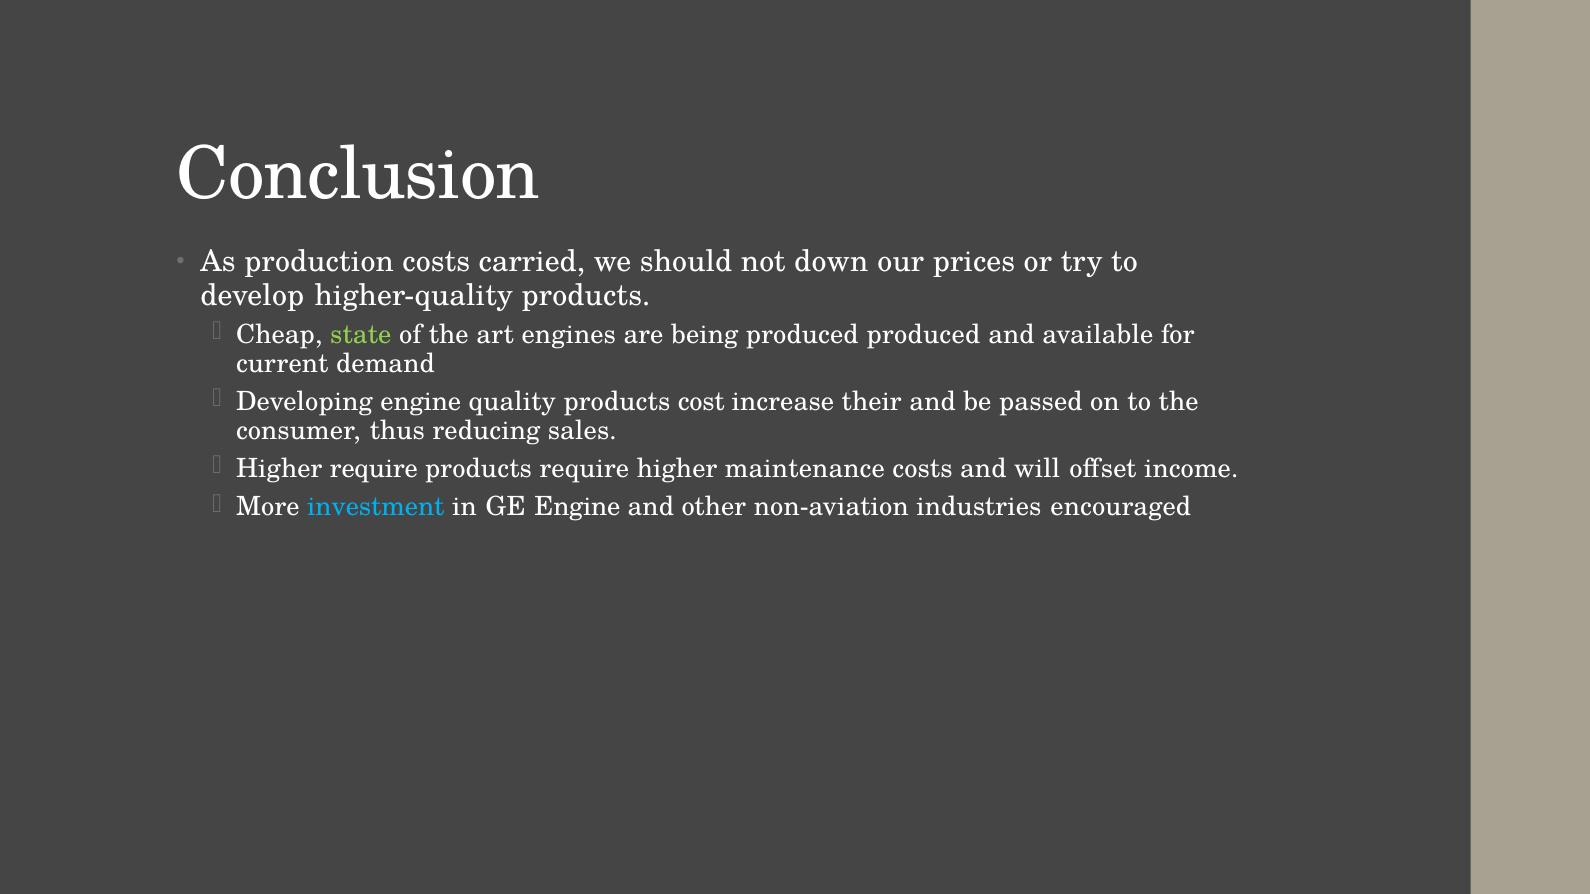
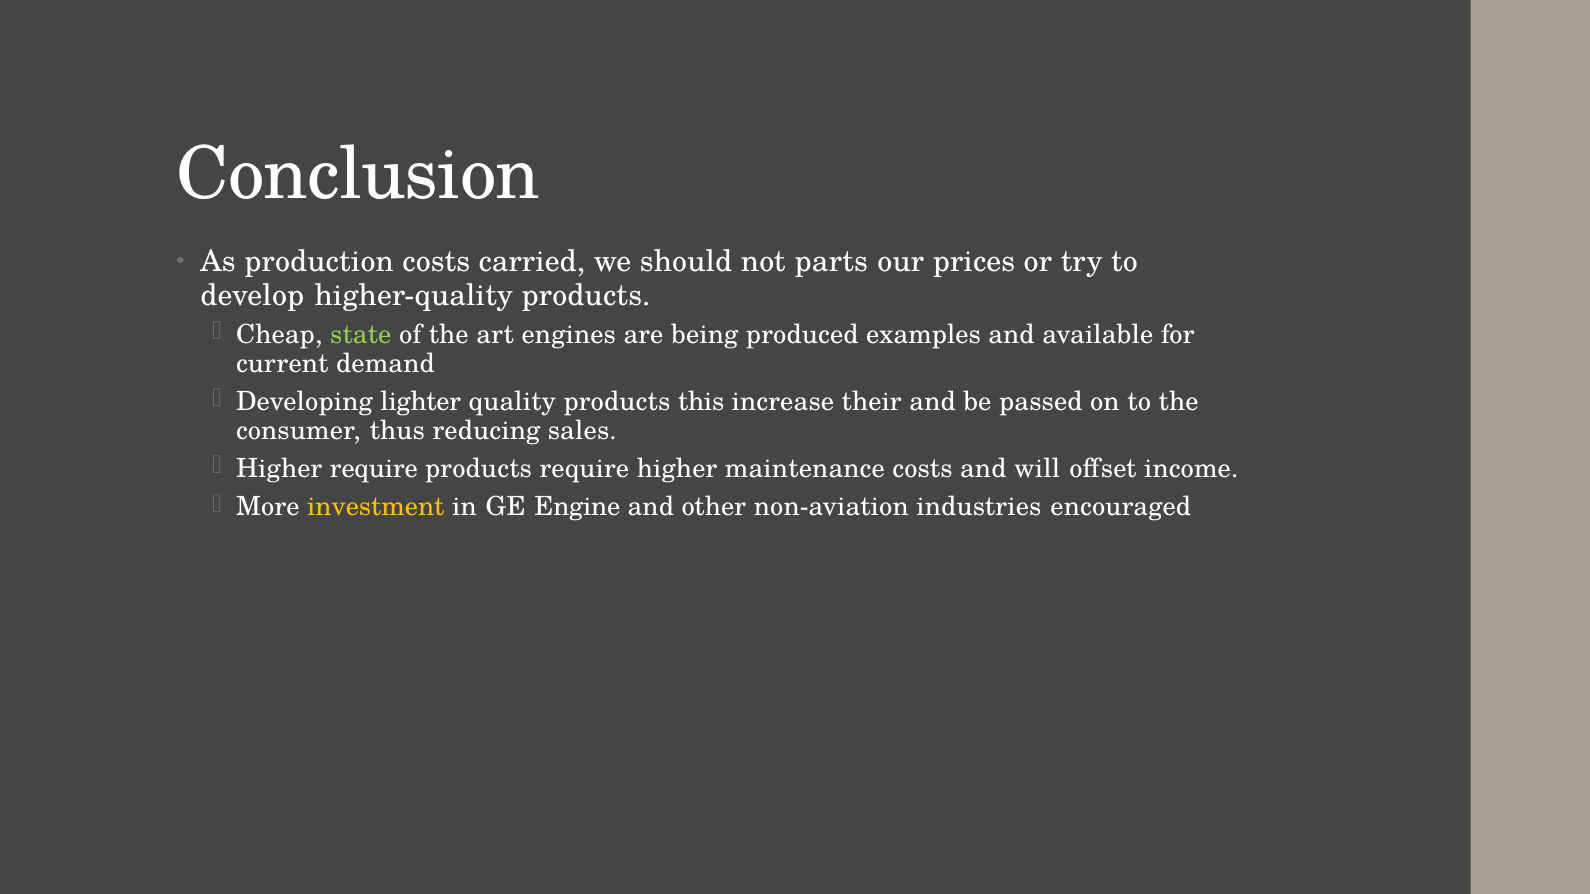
down: down -> parts (831, 262)
produced produced: produced -> examples (924, 335)
Developing engine: engine -> lighter (421, 402)
cost: cost -> this (701, 402)
investment colour: light blue -> yellow (376, 507)
